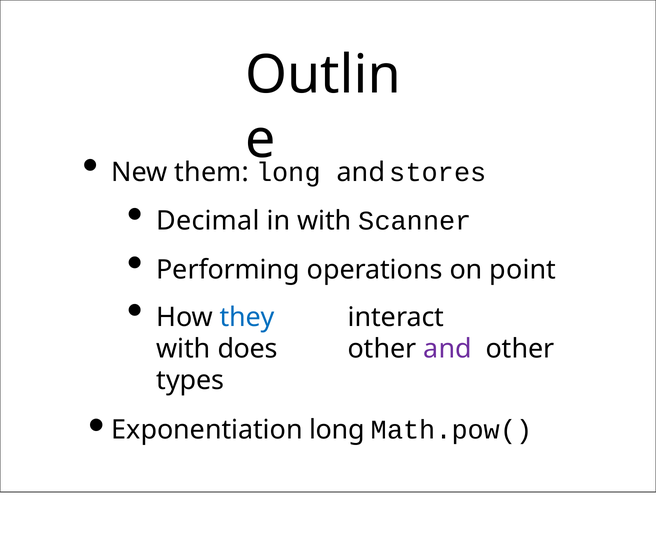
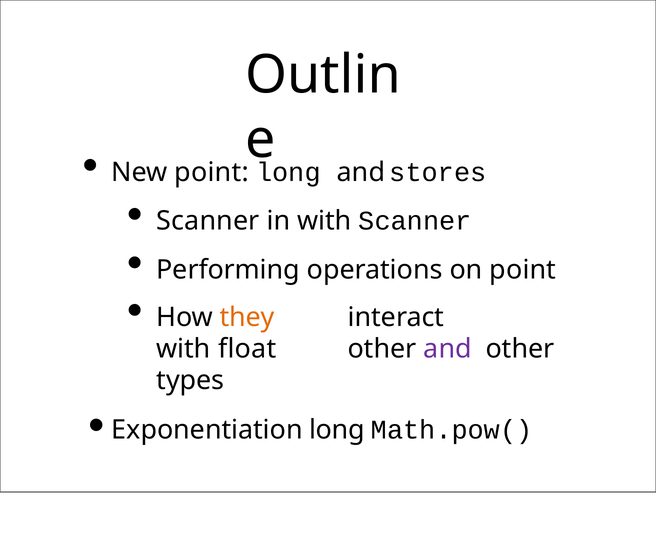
New them: them -> point (212, 172)
Decimal: Decimal -> Scanner (208, 221)
they colour: blue -> orange (247, 317)
does: does -> float (247, 349)
